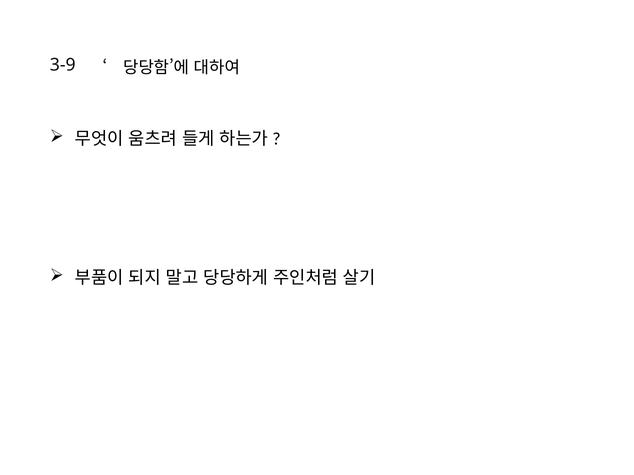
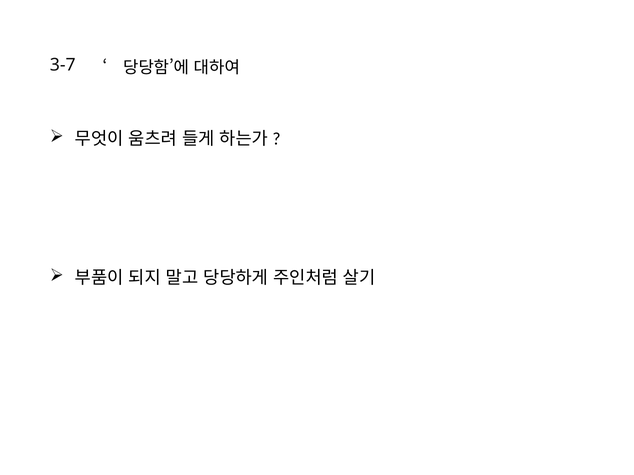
3-9: 3-9 -> 3-7 (63, 65)
